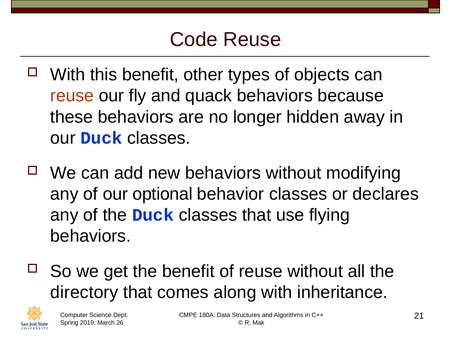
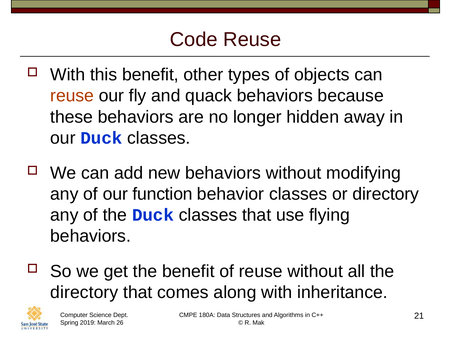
optional: optional -> function (163, 194)
or declares: declares -> directory (386, 194)
